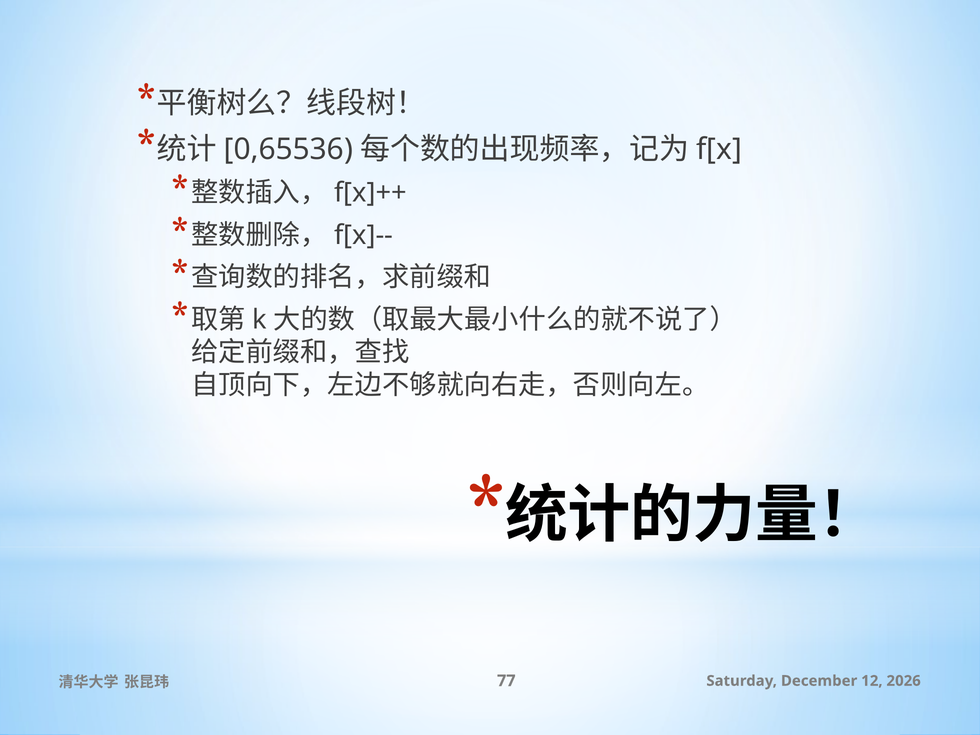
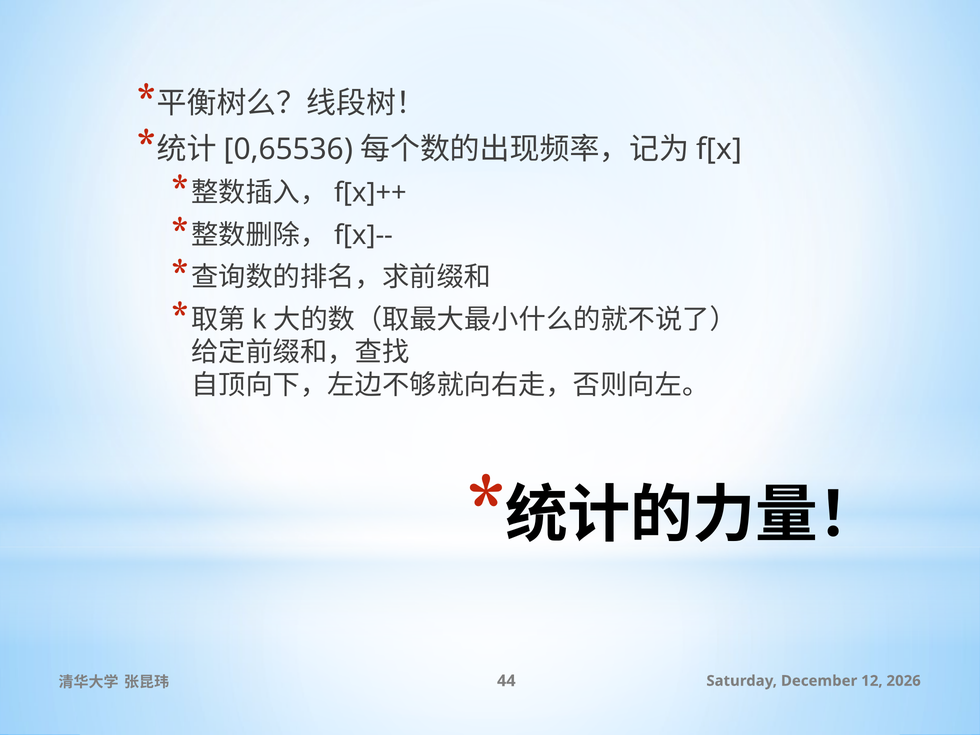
77: 77 -> 44 (506, 681)
